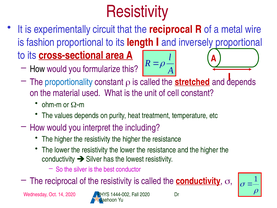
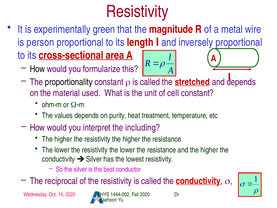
circuit: circuit -> green (104, 29)
that the reciprocal: reciprocal -> magnitude (171, 29)
fashion: fashion -> person (40, 42)
proportionality colour: blue -> black (69, 82)
